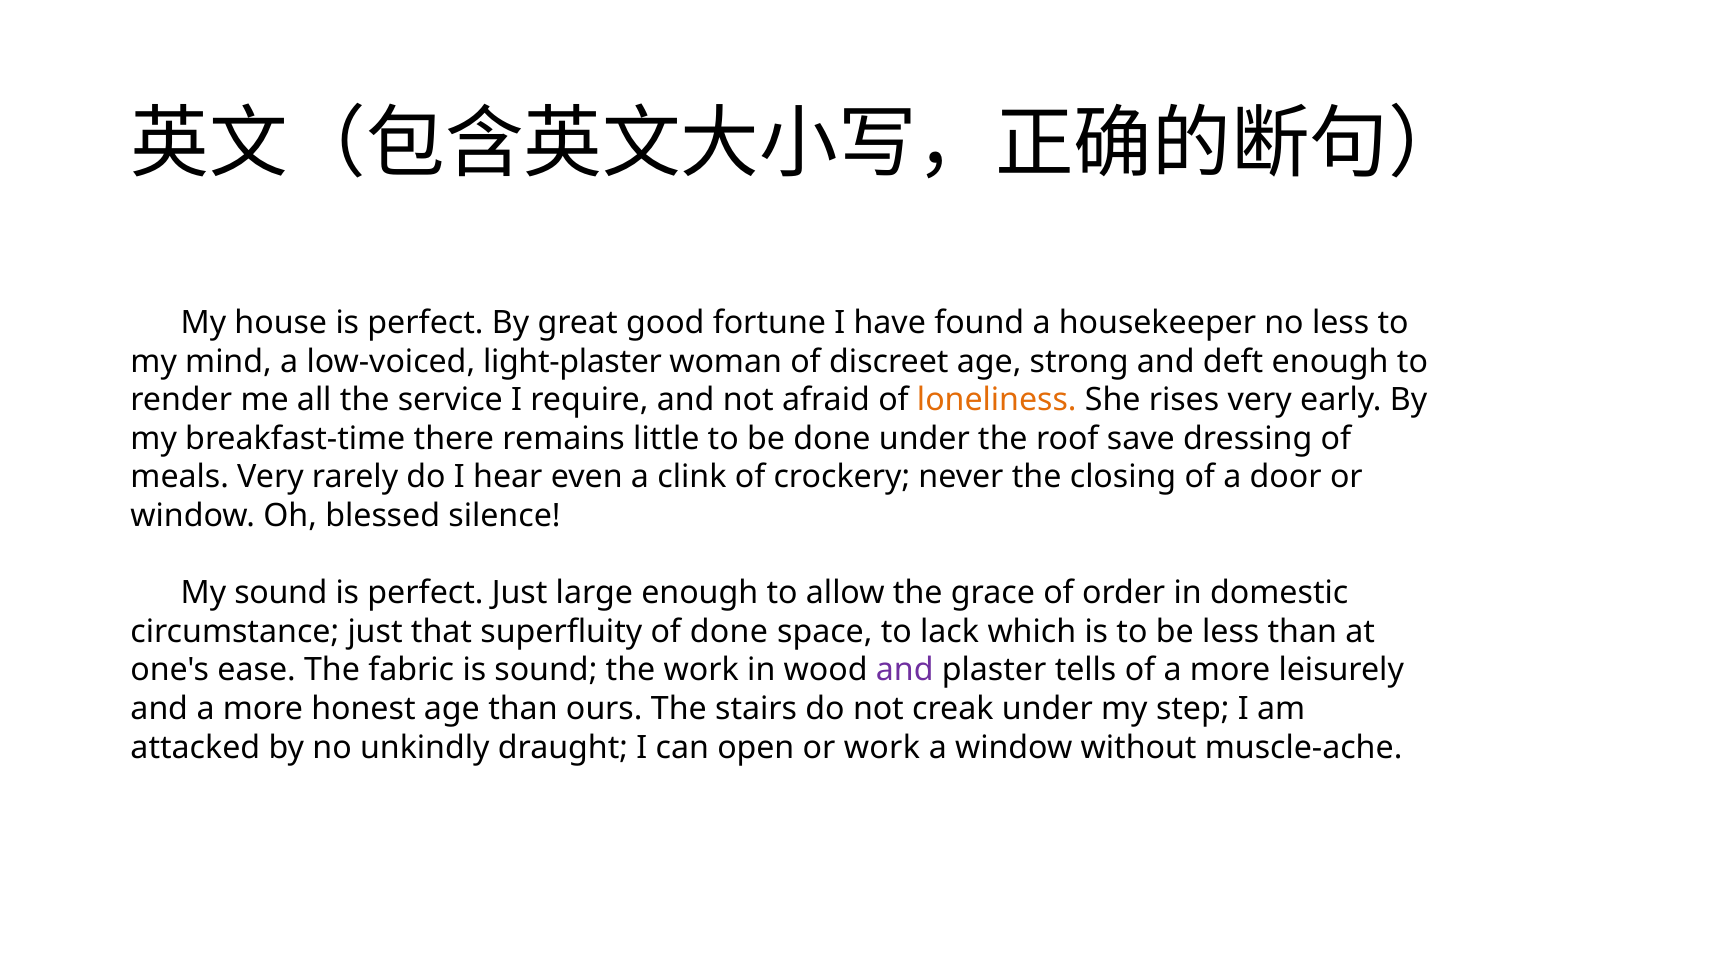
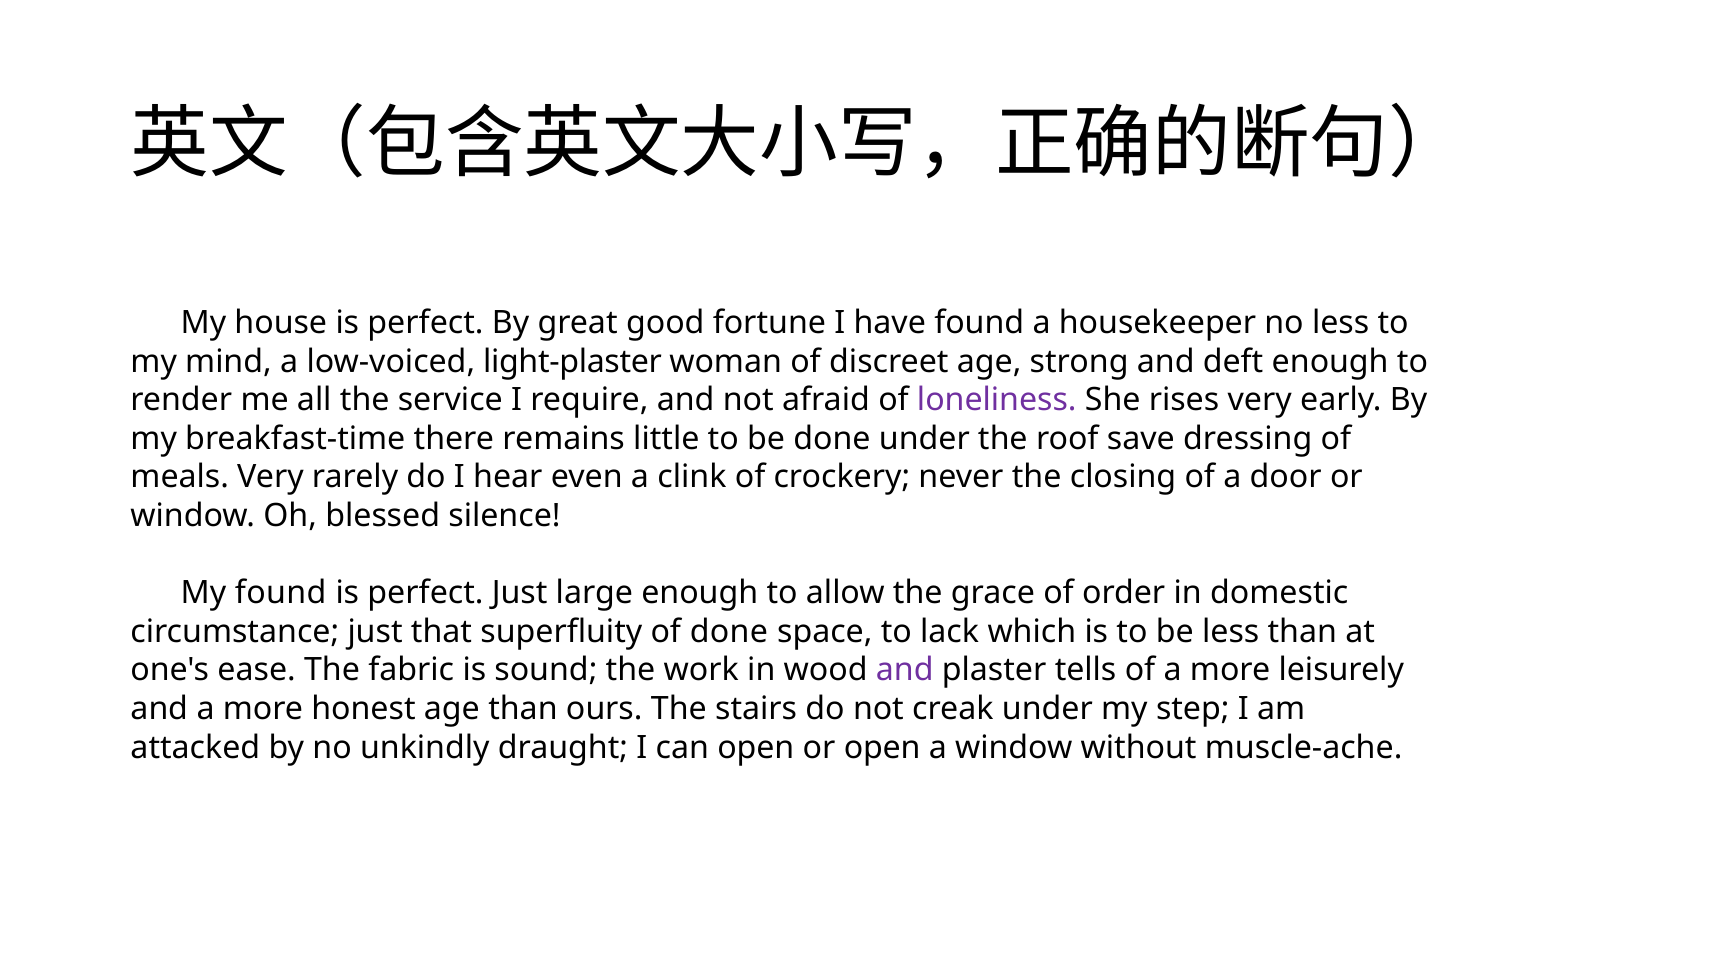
loneliness colour: orange -> purple (997, 400)
My sound: sound -> found (281, 593)
or work: work -> open (882, 747)
